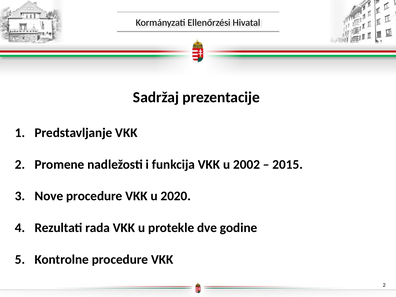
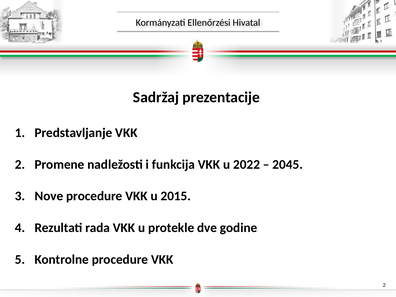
2002: 2002 -> 2022 (247, 164)
2015: 2015 -> 2045 (288, 164)
2020: 2020 -> 2015 (176, 196)
